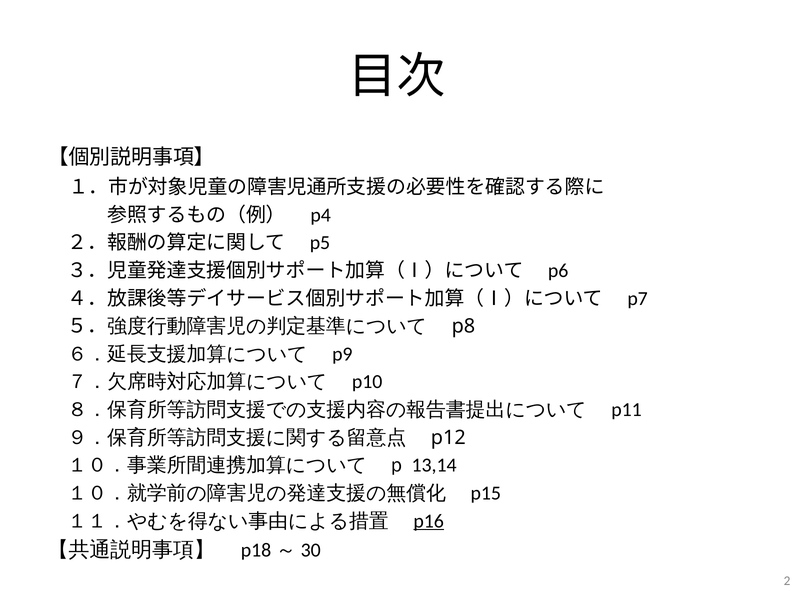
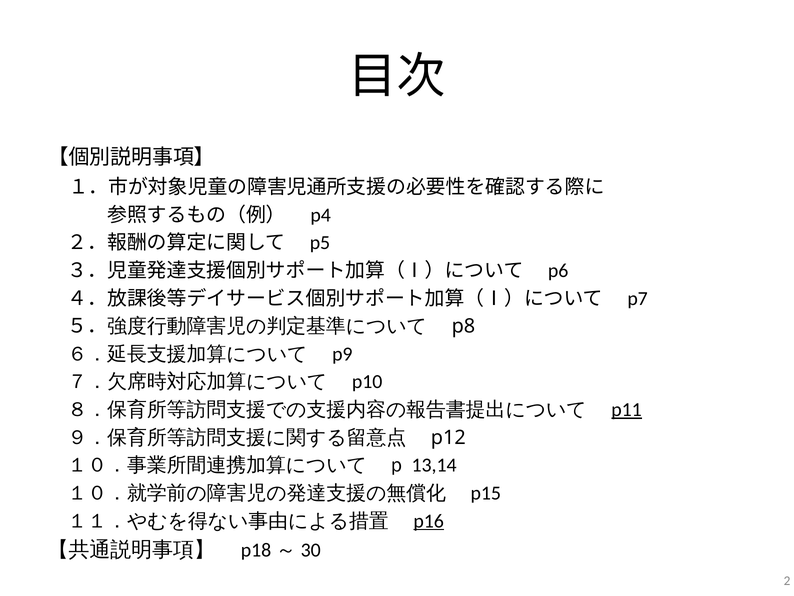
p11 underline: none -> present (627, 409)
